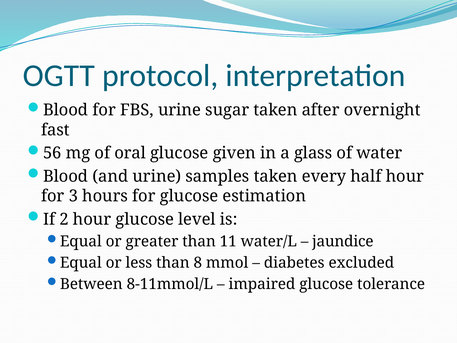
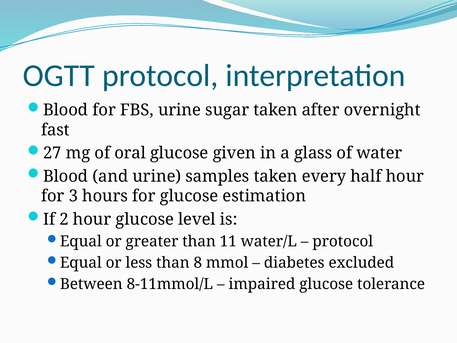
56: 56 -> 27 (52, 153)
jaundice: jaundice -> protocol (343, 241)
